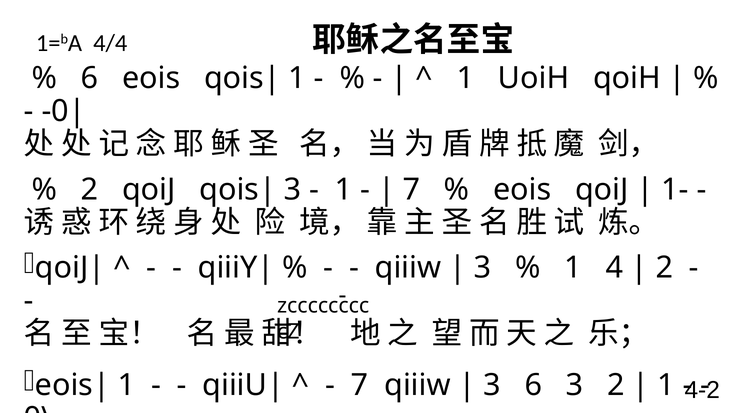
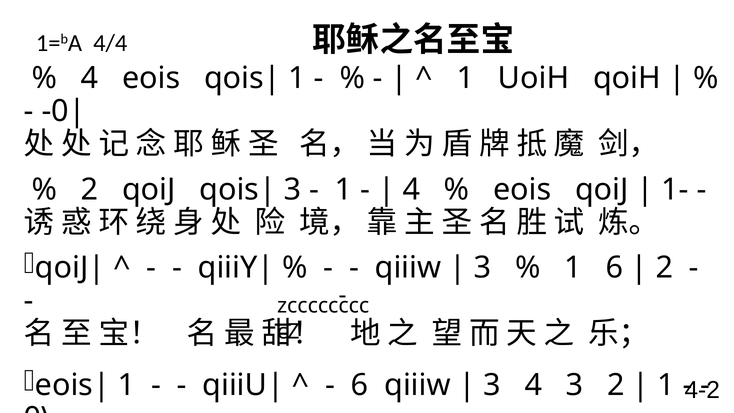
6: 6 -> 4 (90, 78)
7: 7 -> 4 (412, 189)
1 4: 4 -> 6 (614, 268)
7: 7 -> 6 (360, 385)
3 6: 6 -> 4 (533, 385)
